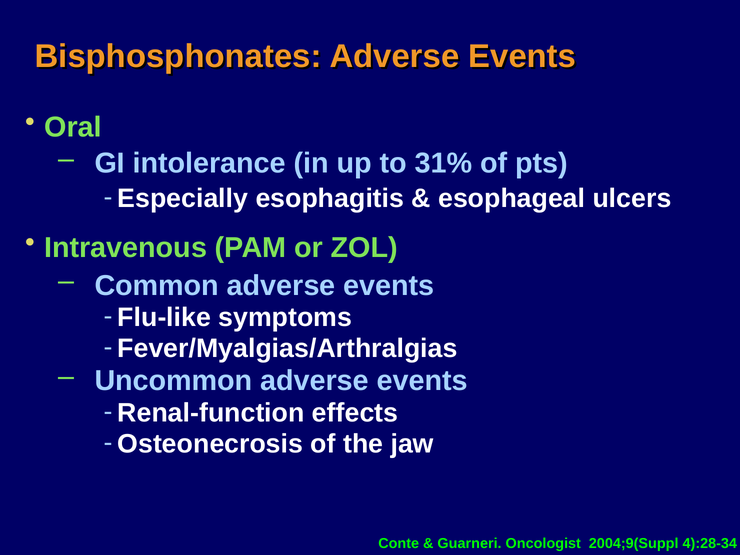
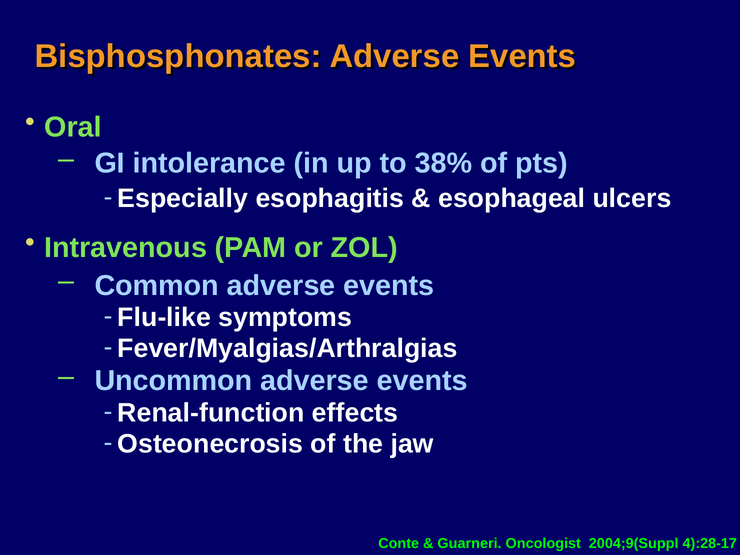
31%: 31% -> 38% (444, 163)
4):28-34: 4):28-34 -> 4):28-17 (710, 544)
